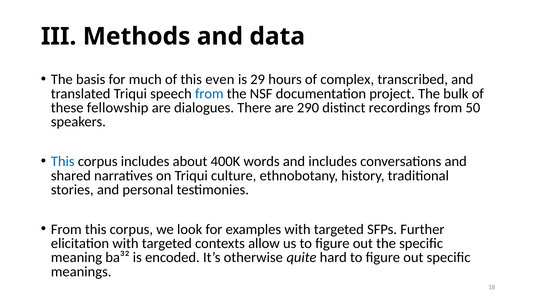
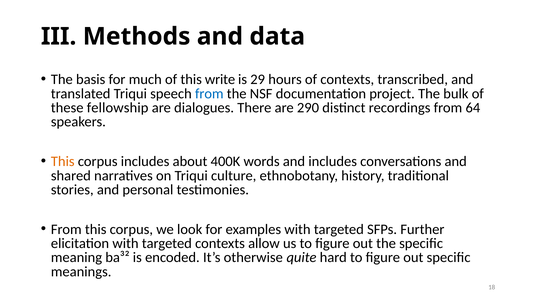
even: even -> write (220, 80)
of complex: complex -> contexts (347, 80)
50: 50 -> 64 (473, 108)
This colour: blue -> orange (63, 162)
